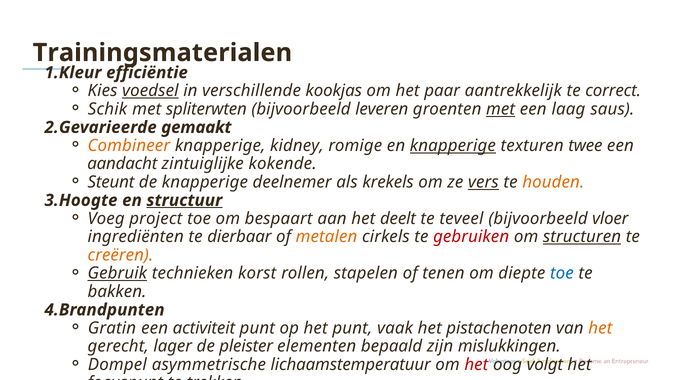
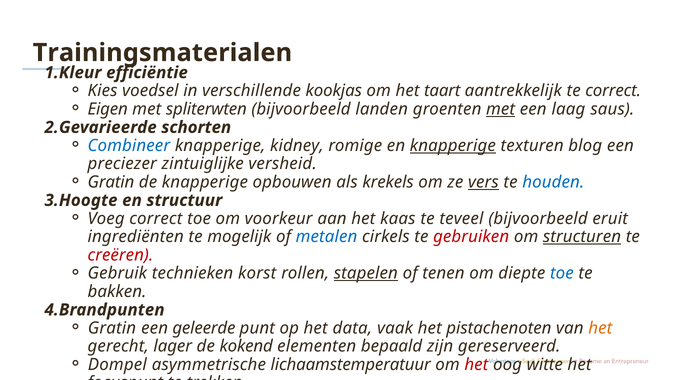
voedsel underline: present -> none (150, 91)
paar: paar -> taart (442, 91)
Schik: Schik -> Eigen (108, 109)
leveren: leveren -> landen (382, 109)
gemaakt: gemaakt -> schorten (196, 127)
Combineer colour: orange -> blue (129, 145)
twee: twee -> blog (585, 145)
aandacht: aandacht -> preciezer (122, 164)
kokende: kokende -> versheid (283, 164)
Steunt: Steunt -> Gratin (111, 182)
deelnemer: deelnemer -> opbouwen (292, 182)
houden colour: orange -> blue (553, 182)
structuur underline: present -> none (184, 200)
Voeg project: project -> correct (156, 218)
bespaart: bespaart -> voorkeur (279, 218)
deelt: deelt -> kaas (398, 218)
vloer: vloer -> eruit (610, 218)
dierbaar: dierbaar -> mogelijk (239, 237)
metalen colour: orange -> blue (326, 237)
creëren colour: orange -> red (120, 255)
Gebruik underline: present -> none (117, 273)
stapelen underline: none -> present (366, 273)
activiteit: activiteit -> geleerde (204, 328)
het punt: punt -> data (352, 328)
pleister: pleister -> kokend (246, 346)
mislukkingen: mislukkingen -> gereserveerd (509, 346)
volgt: volgt -> witte (545, 364)
